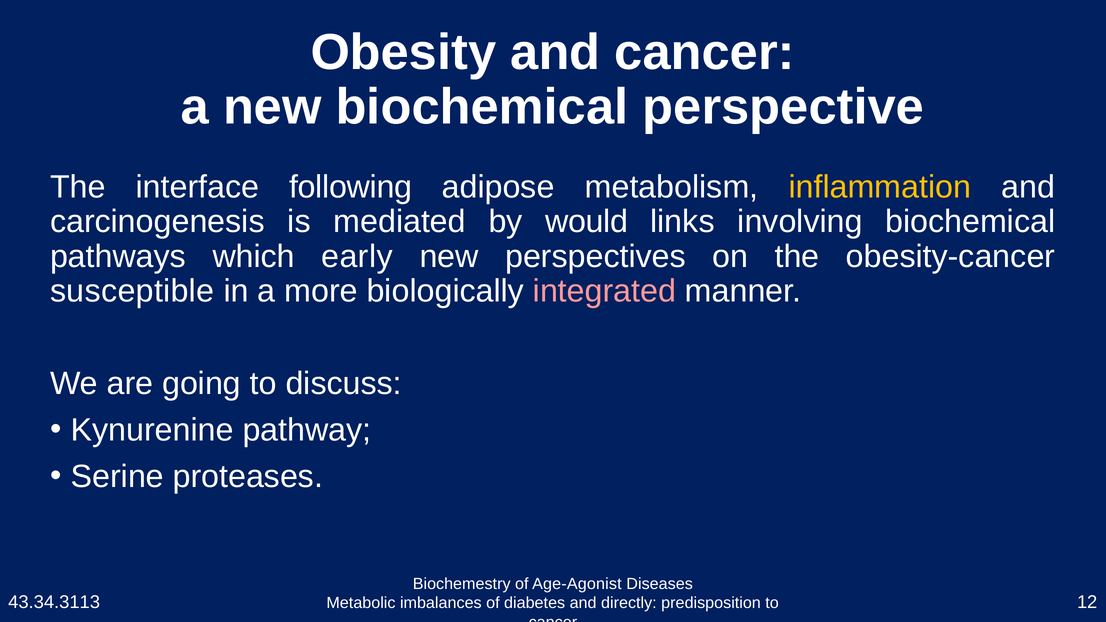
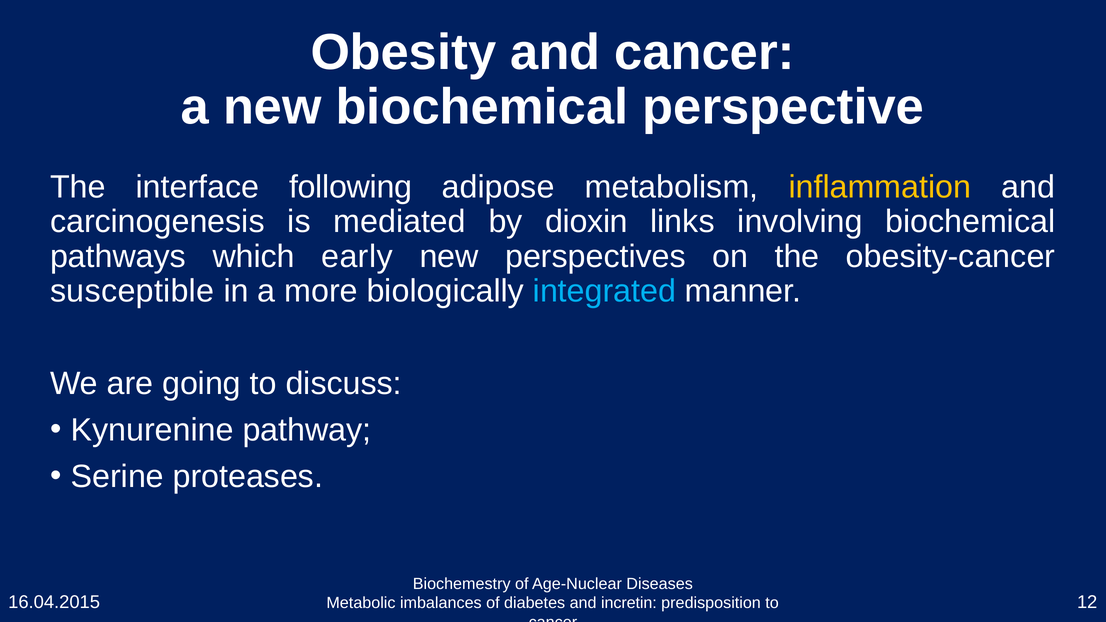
would: would -> dioxin (587, 222)
integrated colour: pink -> light blue (604, 291)
Age-Agonist: Age-Agonist -> Age-Nuclear (577, 584)
43.34.3113: 43.34.3113 -> 16.04.2015 (54, 602)
directly: directly -> incretin (629, 603)
